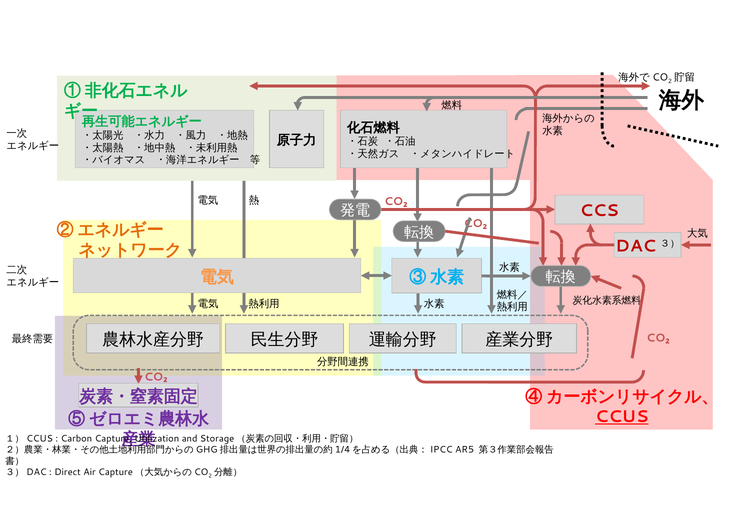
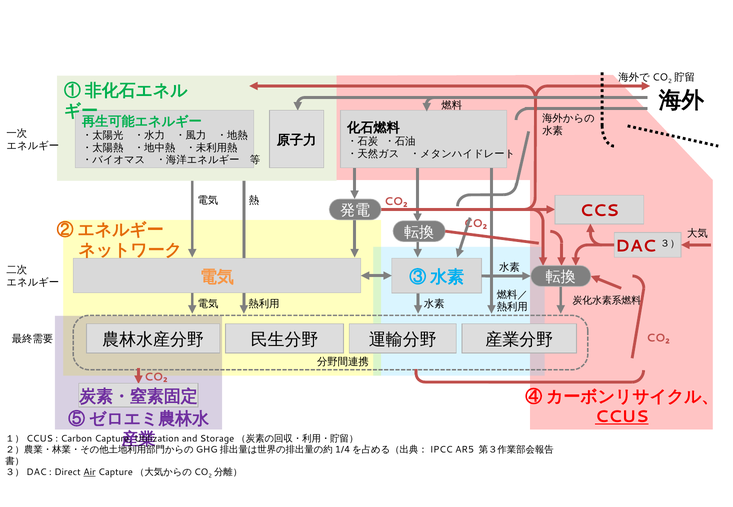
Air underline: none -> present (90, 473)
